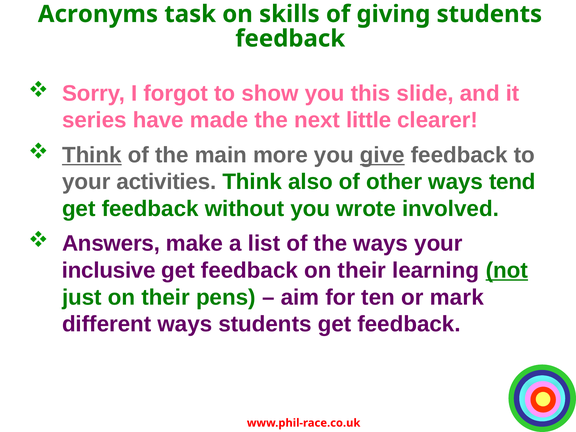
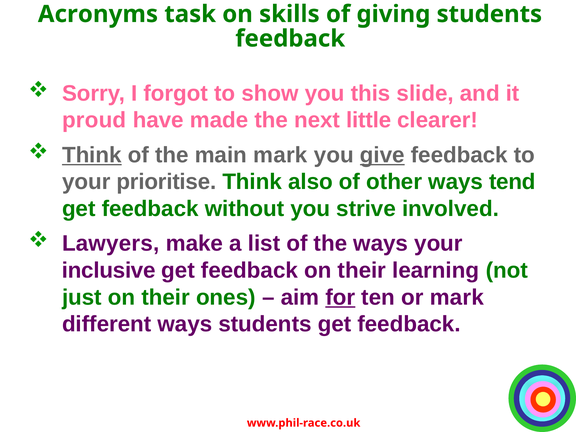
series: series -> proud (94, 120)
main more: more -> mark (280, 155)
activities: activities -> prioritise (166, 182)
wrote: wrote -> strive (366, 209)
Answers: Answers -> Lawyers (111, 243)
not underline: present -> none (507, 270)
pens: pens -> ones (226, 297)
for underline: none -> present (340, 297)
